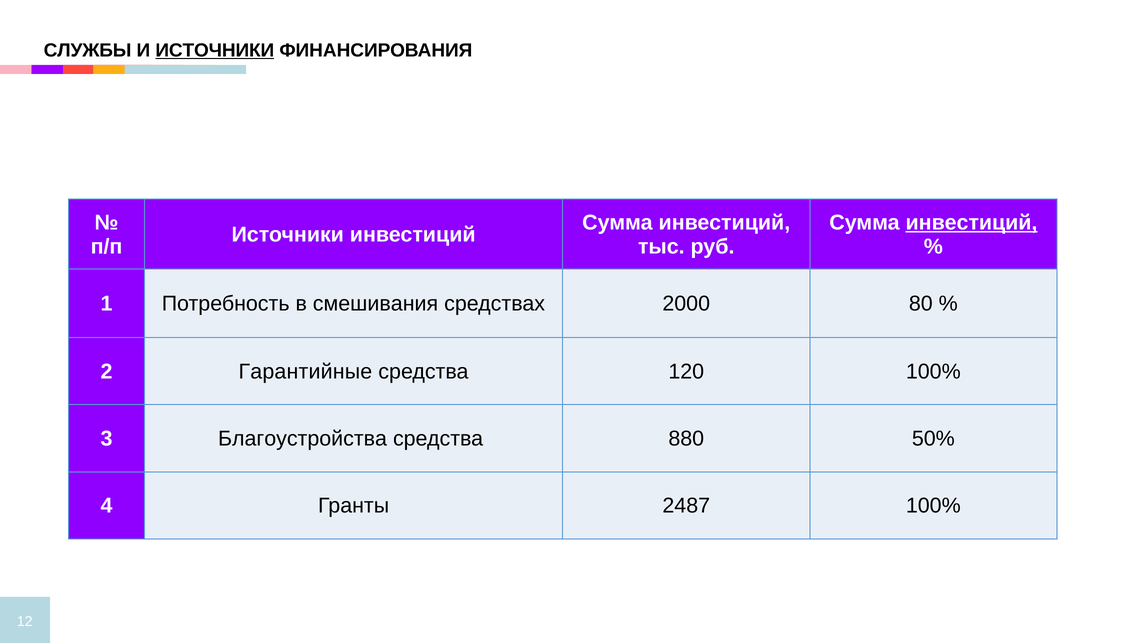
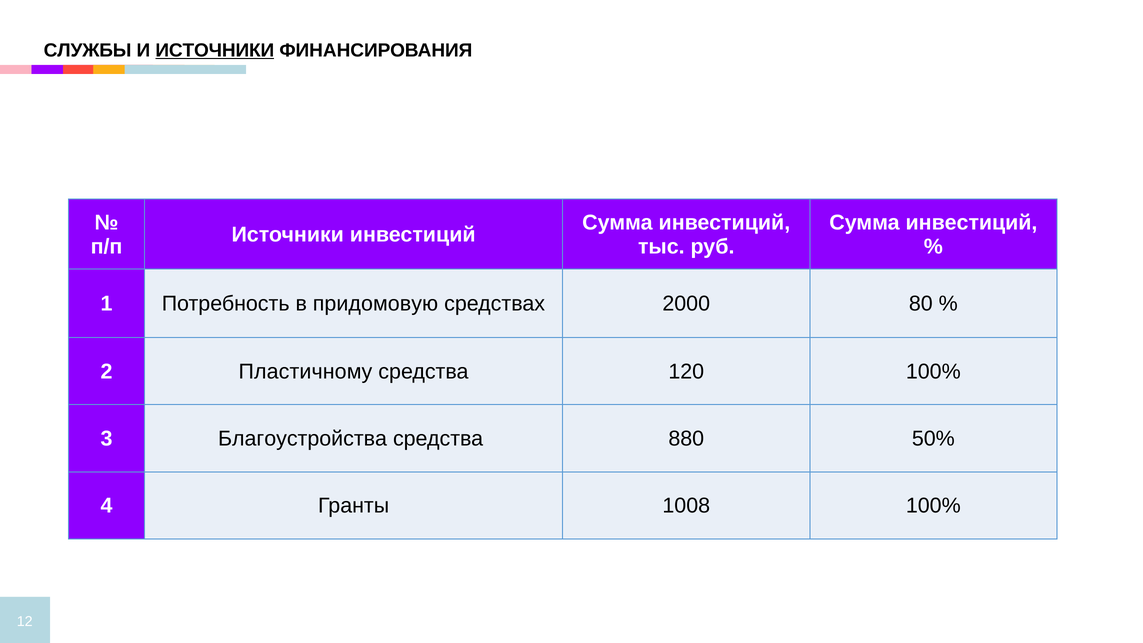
инвестиций underline: present -> none (971, 222)
смешивания: смешивания -> придомовую (375, 304)
Гарантийные: Гарантийные -> Пластичному (305, 371)
2487: 2487 -> 1008 (686, 506)
